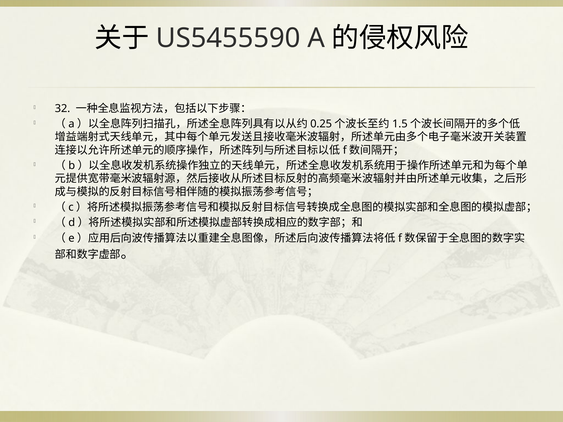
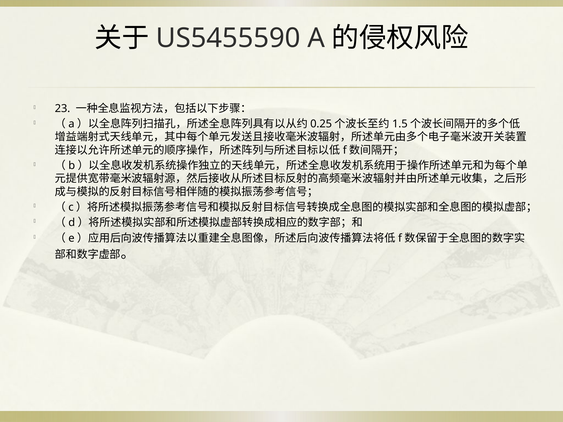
32: 32 -> 23 (63, 109)
